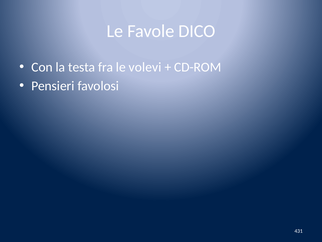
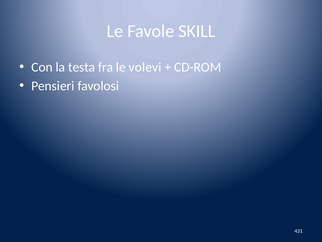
DICO: DICO -> SKILL (197, 31)
